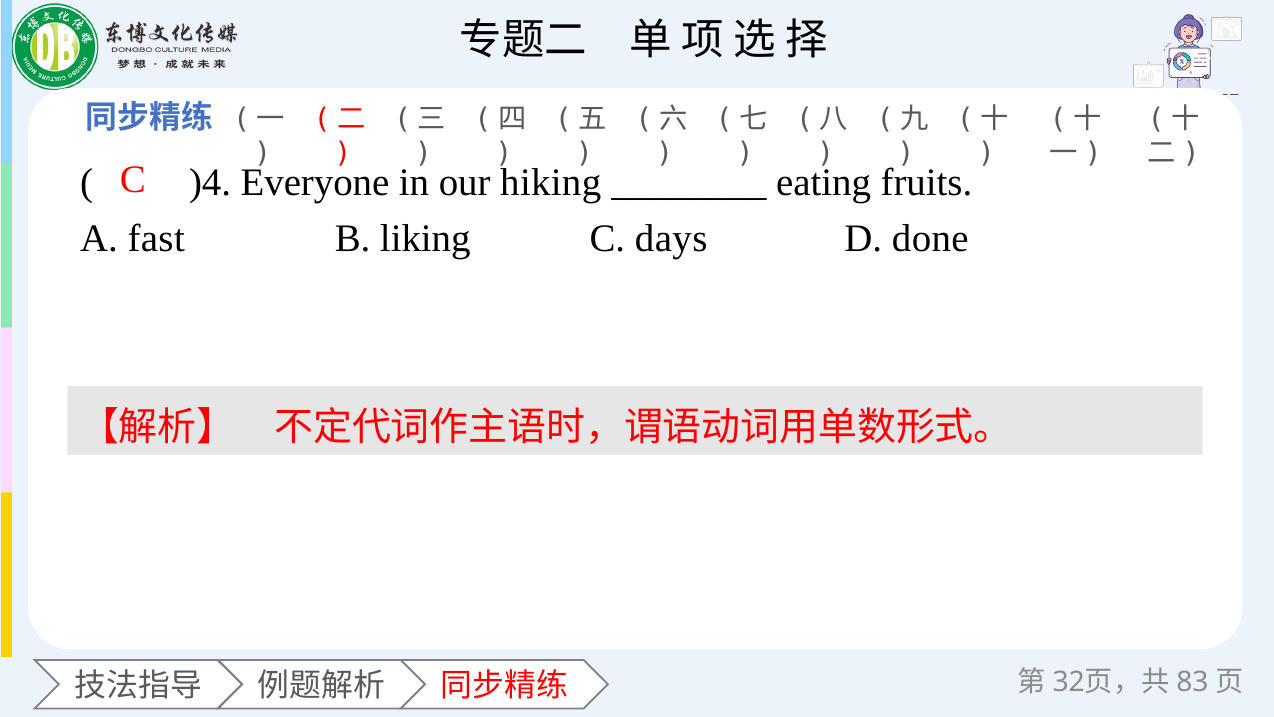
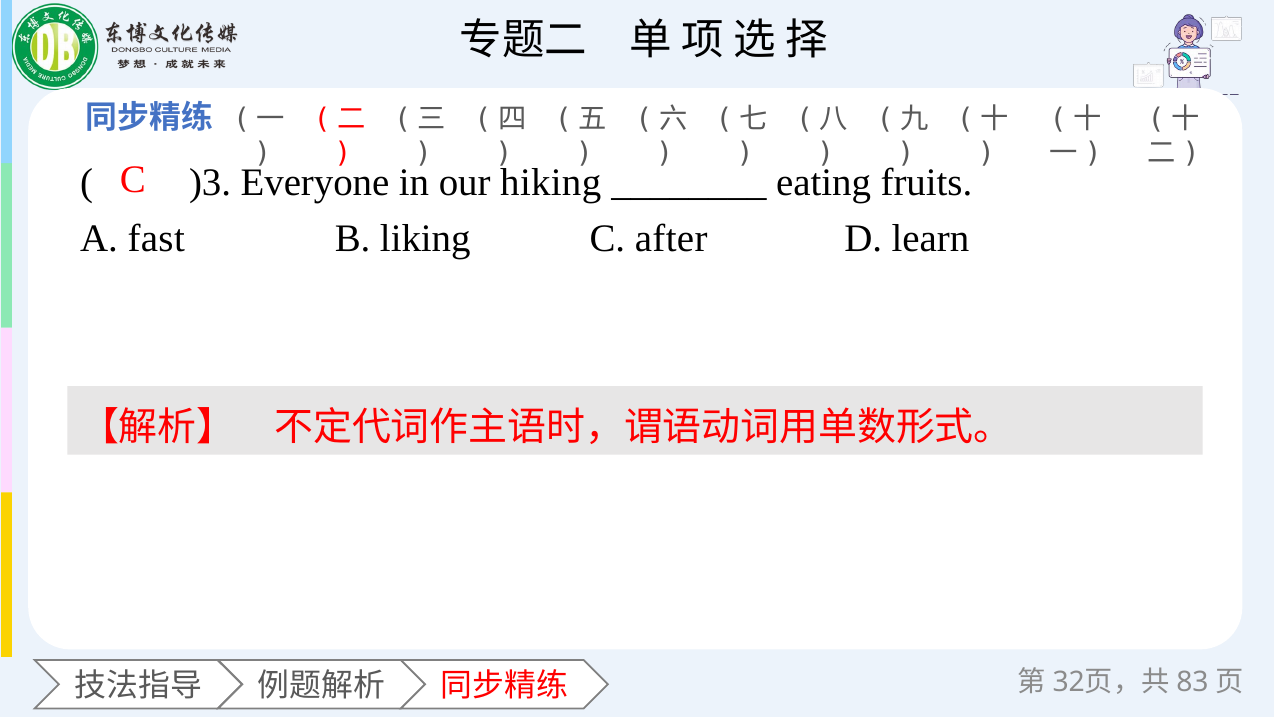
)4: )4 -> )3 (210, 183)
days: days -> after (671, 239)
done: done -> learn (931, 239)
